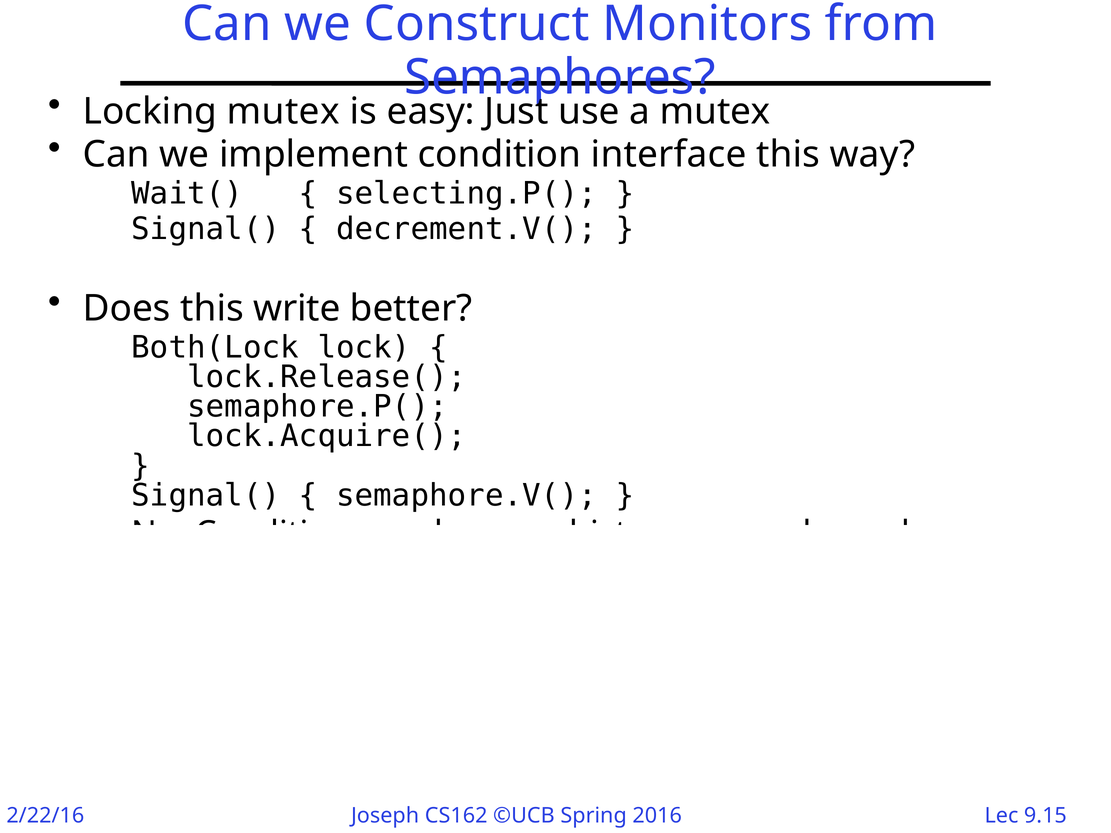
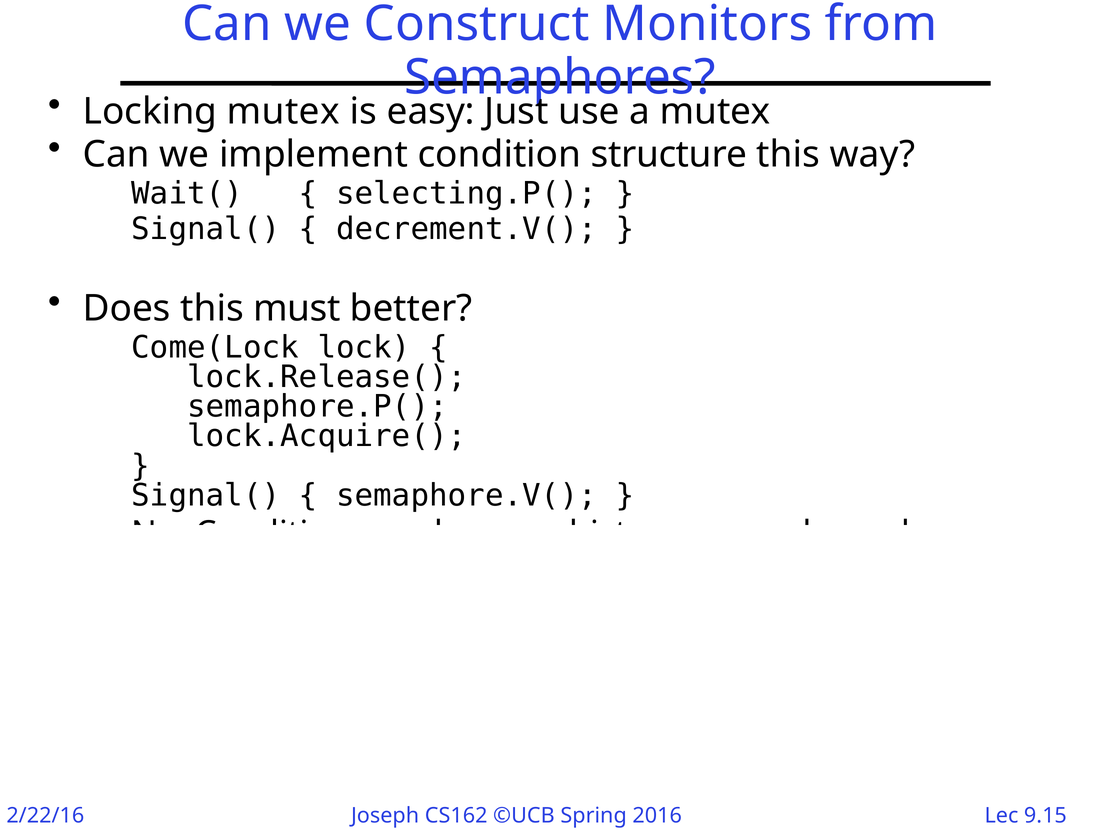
interface: interface -> structure (669, 154)
write: write -> must (297, 308)
Both(Lock: Both(Lock -> Come(Lock (215, 347)
